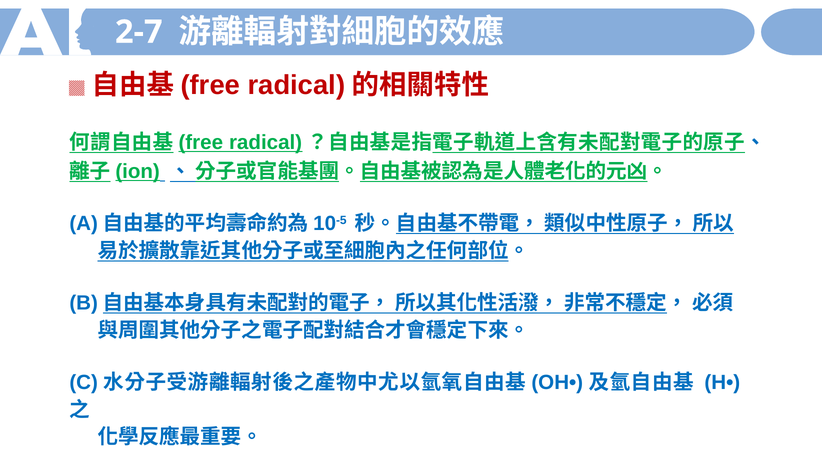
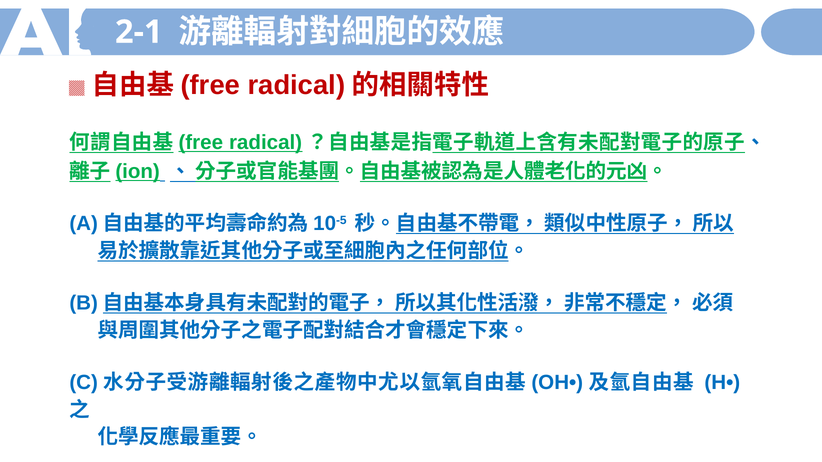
2-7: 2-7 -> 2-1 (139, 32)
